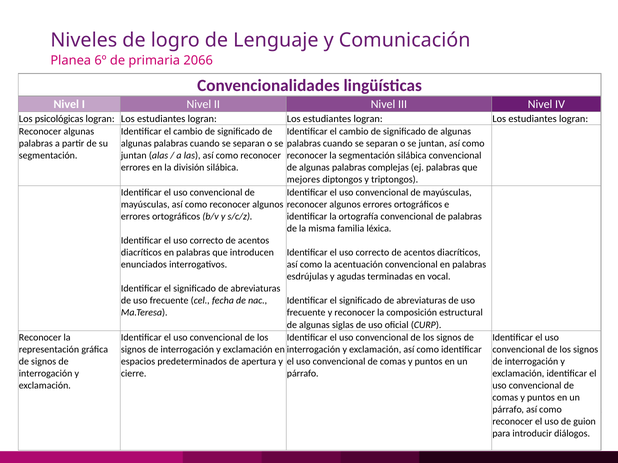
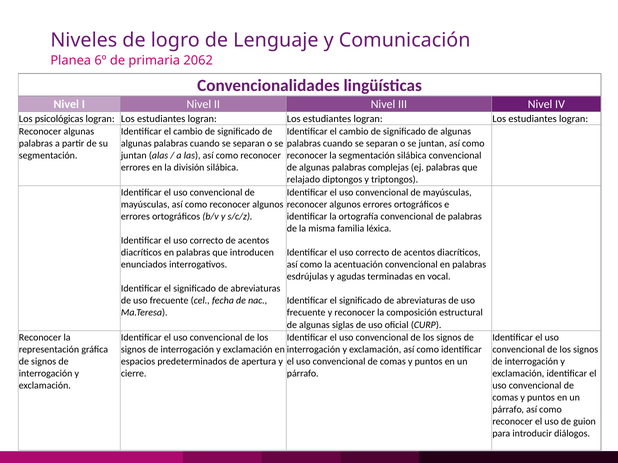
2066: 2066 -> 2062 (198, 61)
mejores: mejores -> relajado (303, 180)
